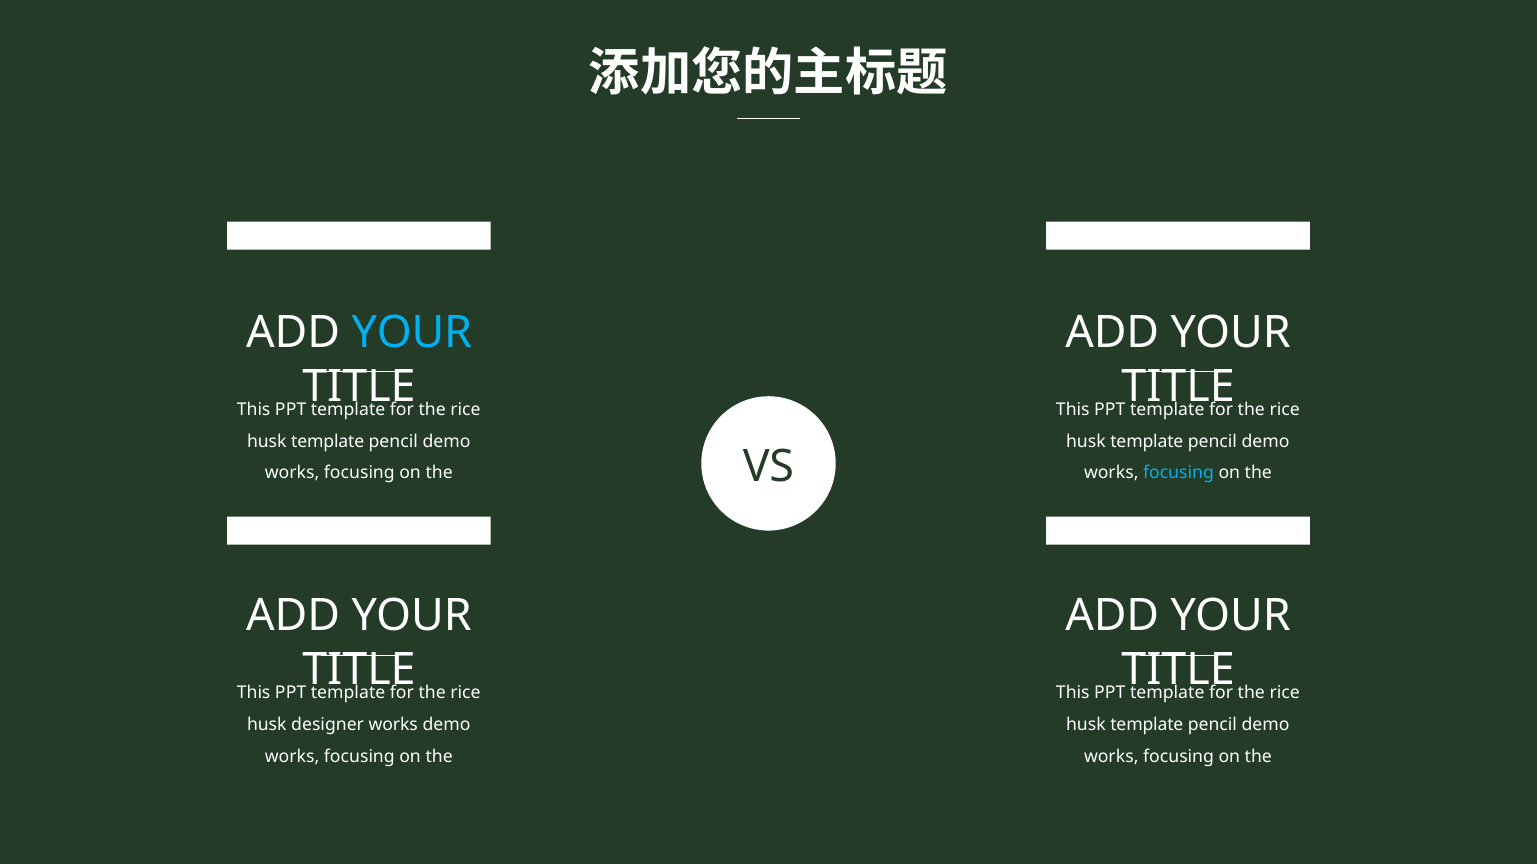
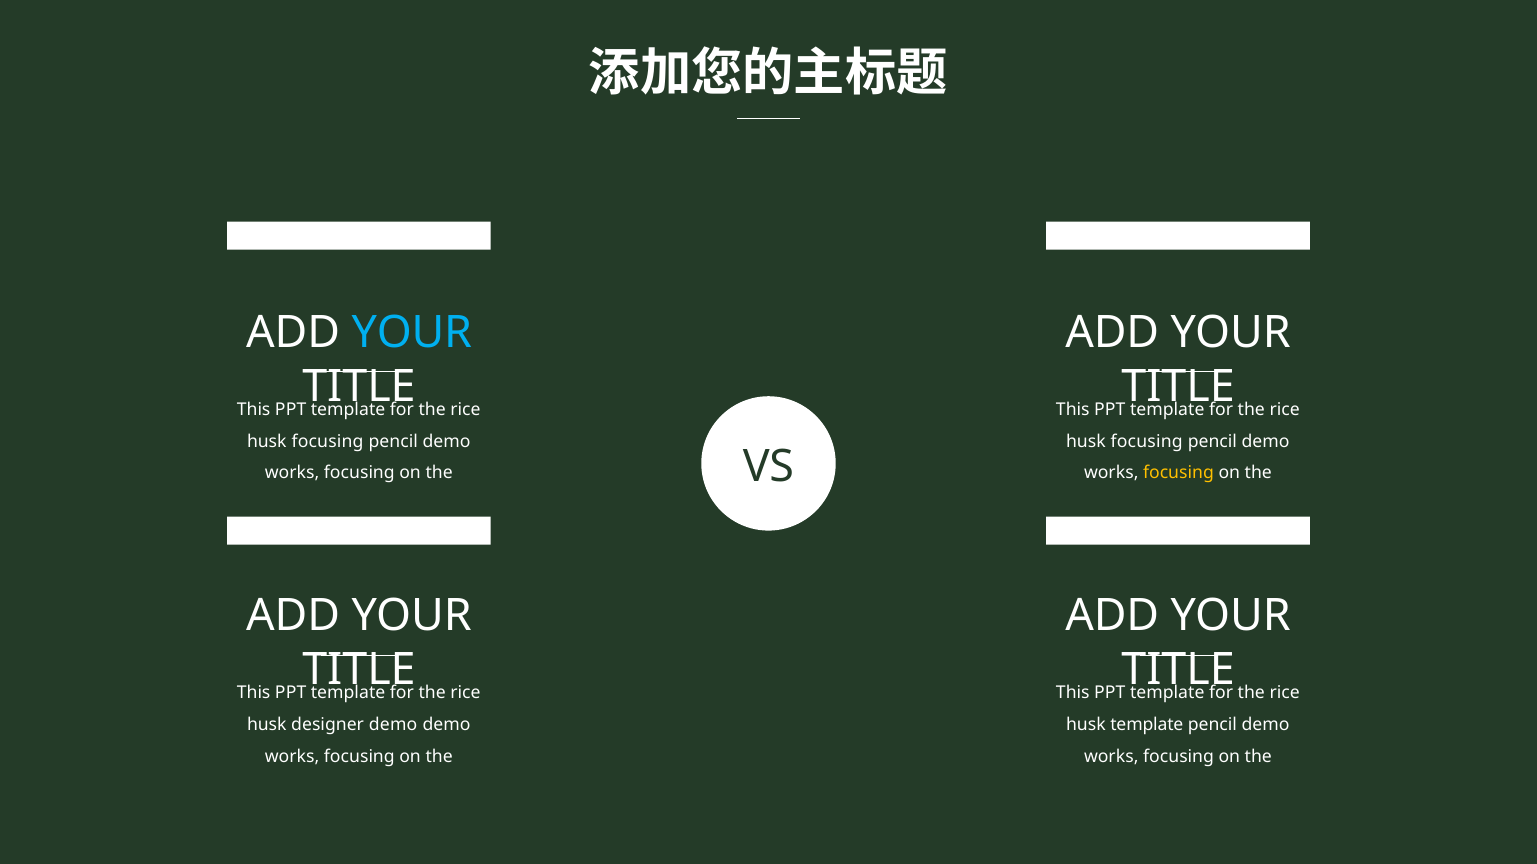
template: template -> focusing (328, 442)
template: template -> focusing (1147, 442)
focusing colour: light blue -> yellow (1178, 473)
designer works: works -> demo (393, 725)
